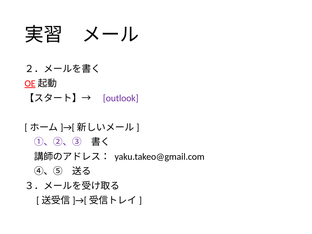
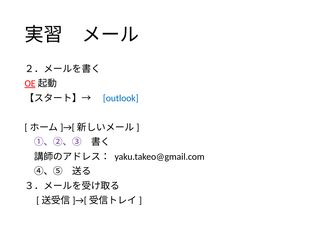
outlook colour: purple -> blue (121, 98)
